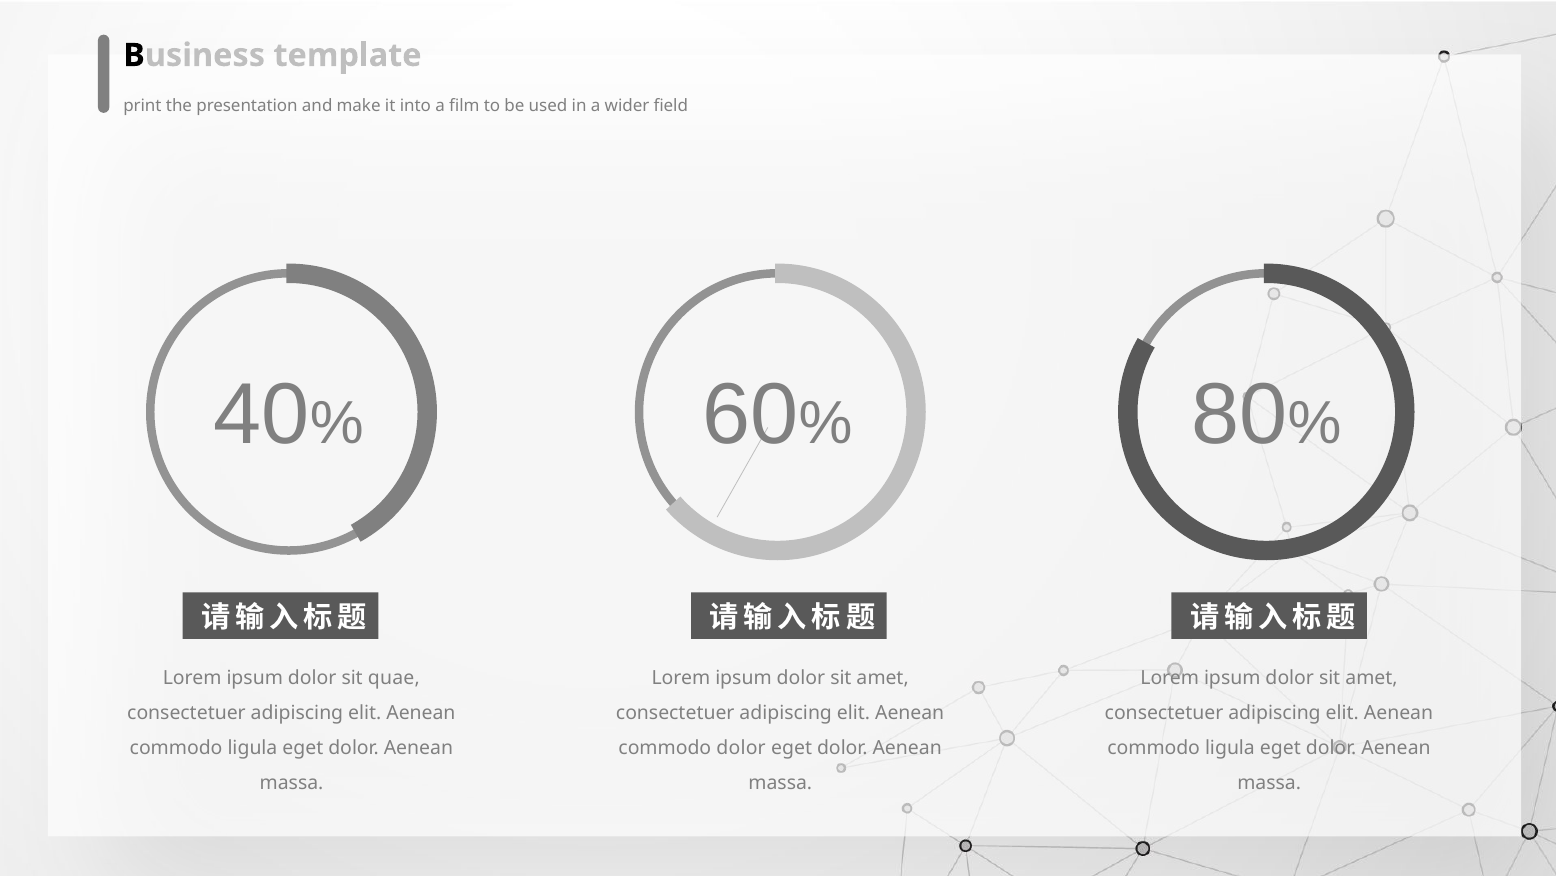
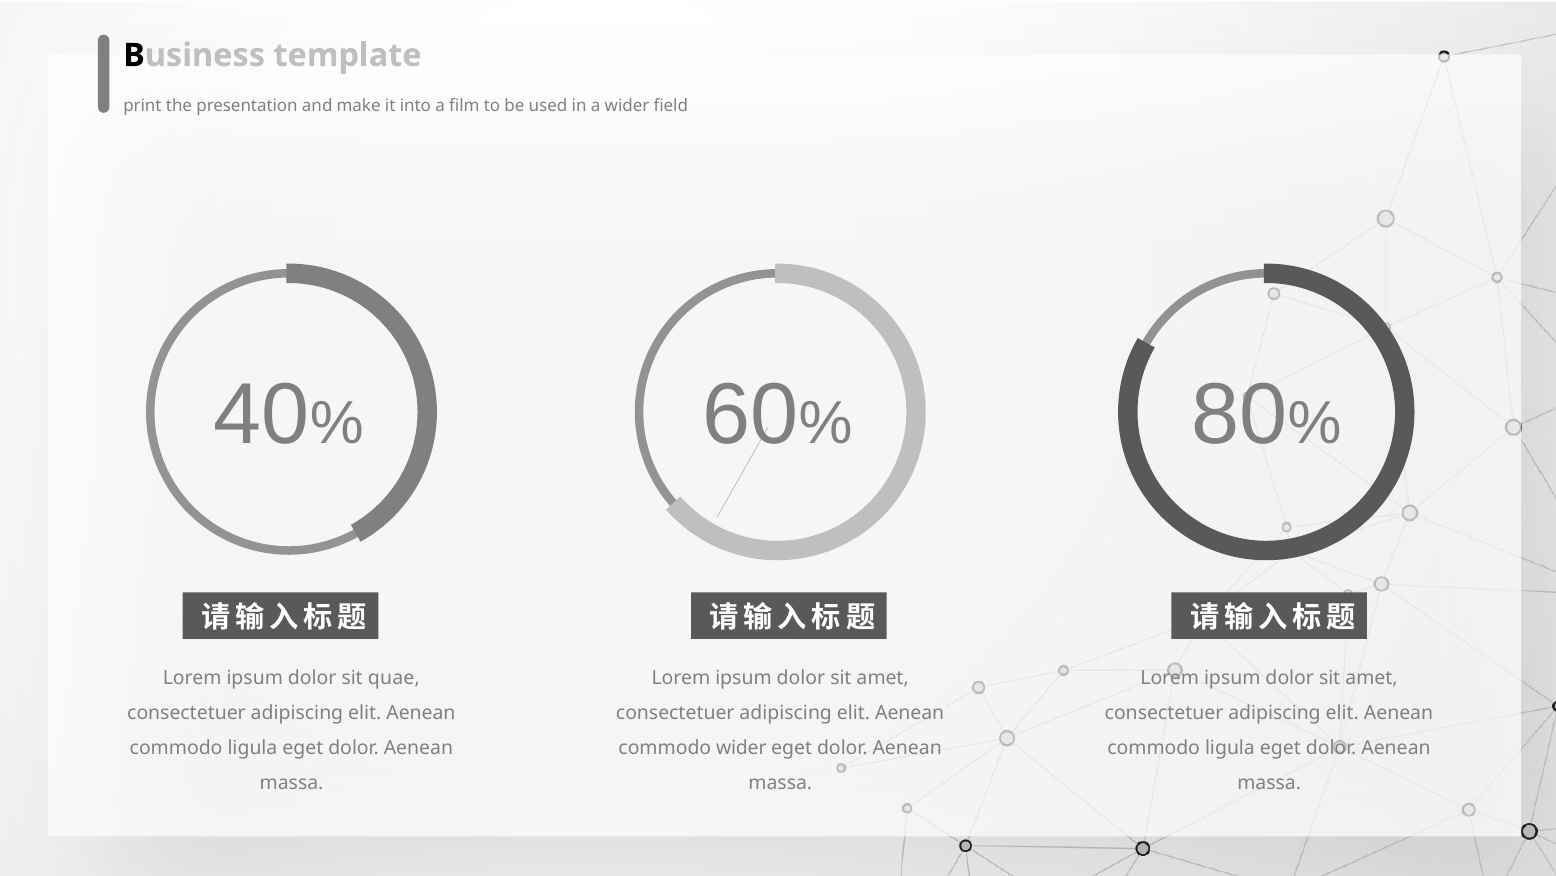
commodo dolor: dolor -> wider (741, 747)
